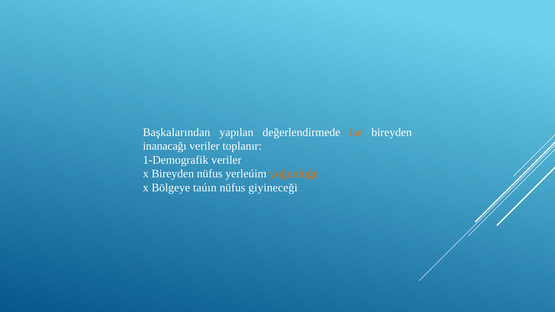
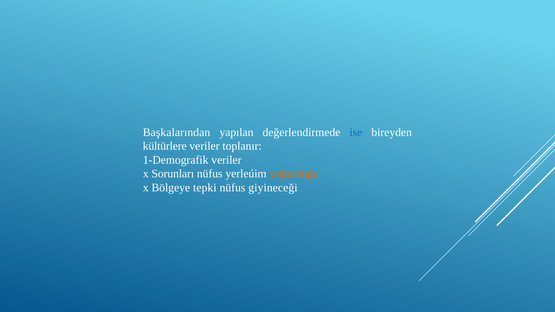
ise colour: orange -> blue (356, 132)
inanacağı: inanacağı -> kültürlere (165, 146)
x Bireyden: Bireyden -> Sorunları (173, 174)
taúın: taúın -> tepki (205, 188)
